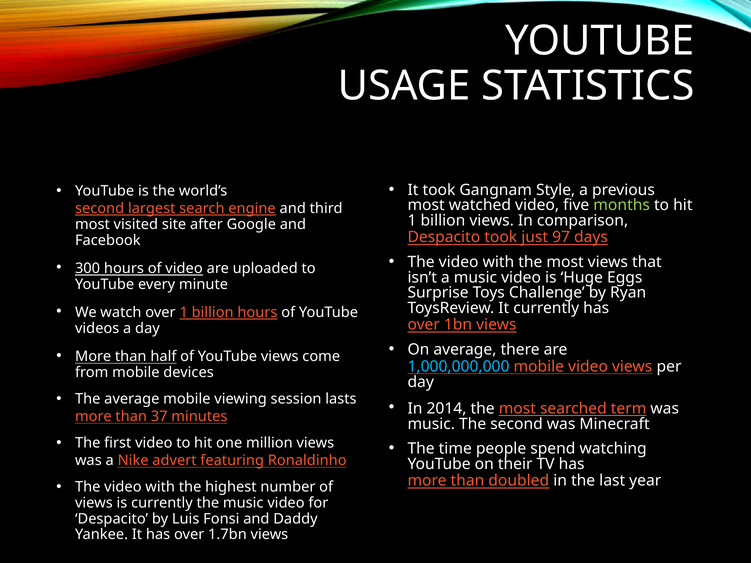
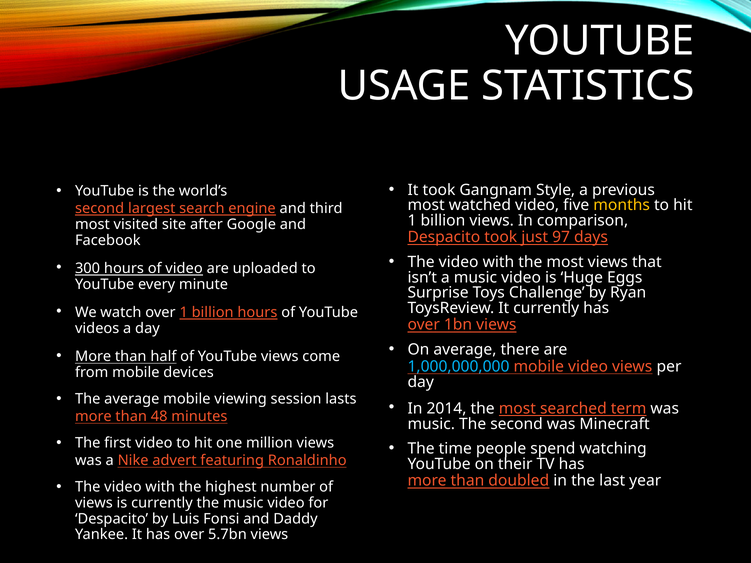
months colour: light green -> yellow (622, 205)
37: 37 -> 48 (159, 417)
1.7bn: 1.7bn -> 5.7bn (227, 535)
